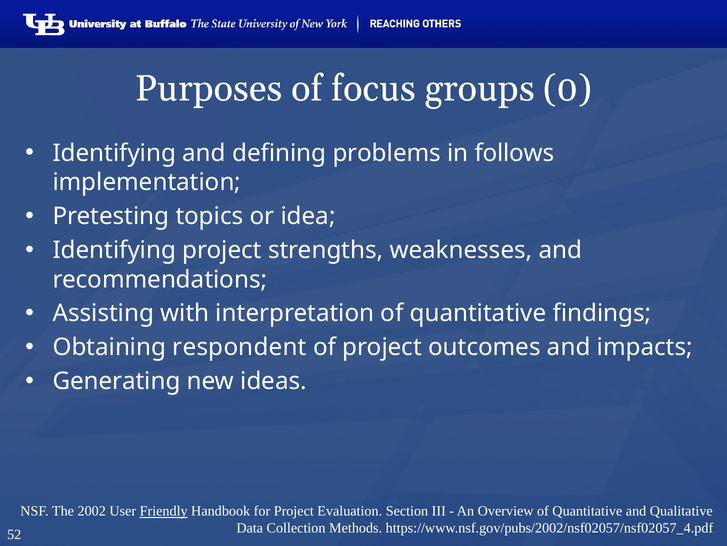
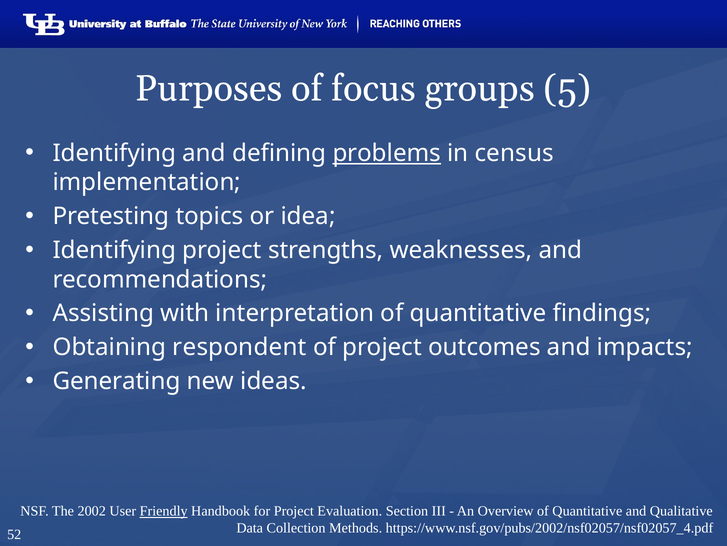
0: 0 -> 5 (567, 89)
problems underline: none -> present (387, 153)
follows: follows -> census (514, 153)
